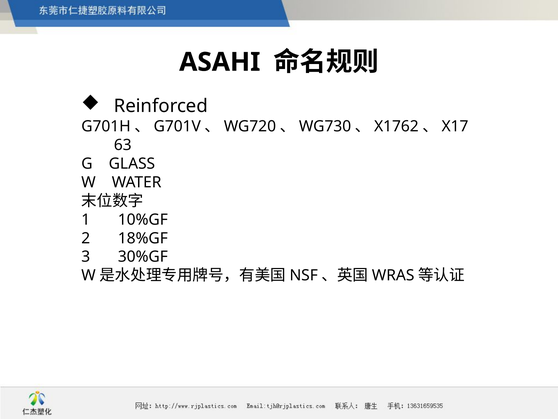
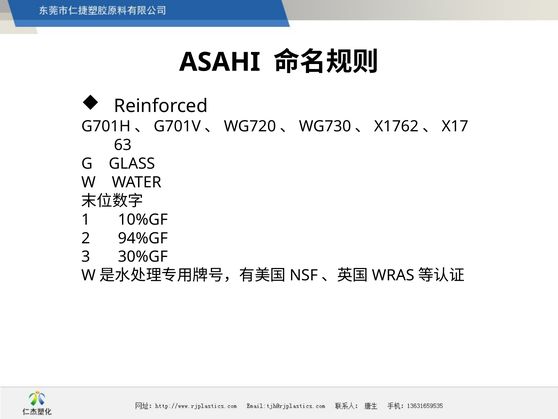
18%GF: 18%GF -> 94%GF (143, 238)
